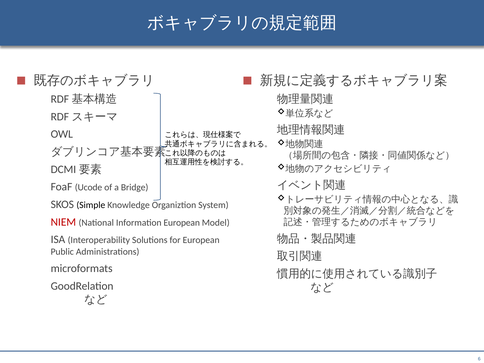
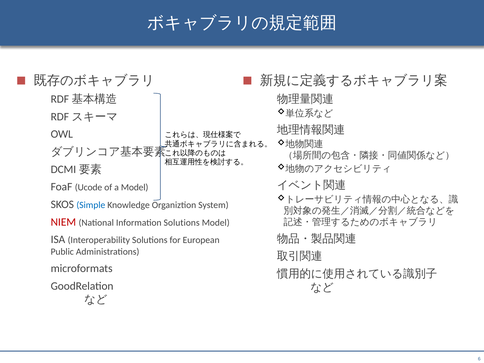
a Bridge: Bridge -> Model (135, 188)
Simple colour: black -> blue (91, 205)
Information European: European -> Solutions (182, 223)
